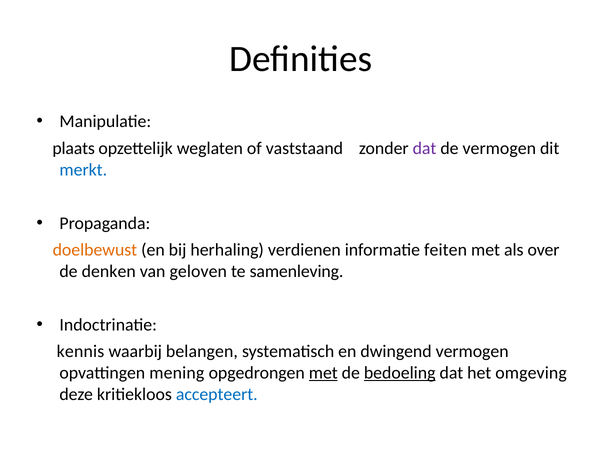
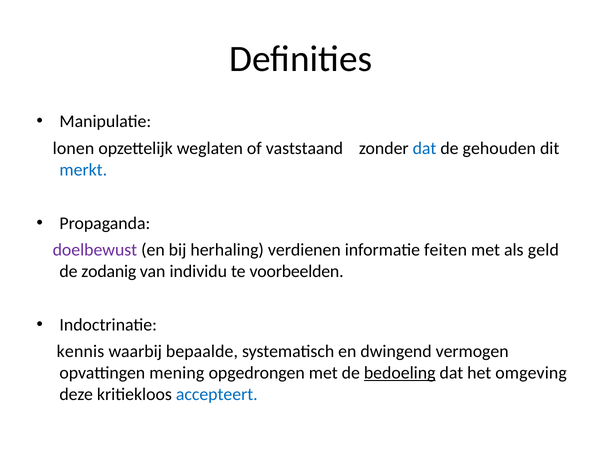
plaats: plaats -> lonen (74, 149)
dat colour: purple -> blue (425, 149)
de vermogen: vermogen -> gehouden (499, 149)
doelbewust colour: orange -> purple (95, 250)
over: over -> geld (543, 250)
denken: denken -> zodanig (109, 272)
geloven: geloven -> individu (198, 272)
samenleving: samenleving -> voorbeelden (297, 272)
belangen: belangen -> bepaalde (202, 352)
met underline: present -> none (323, 373)
